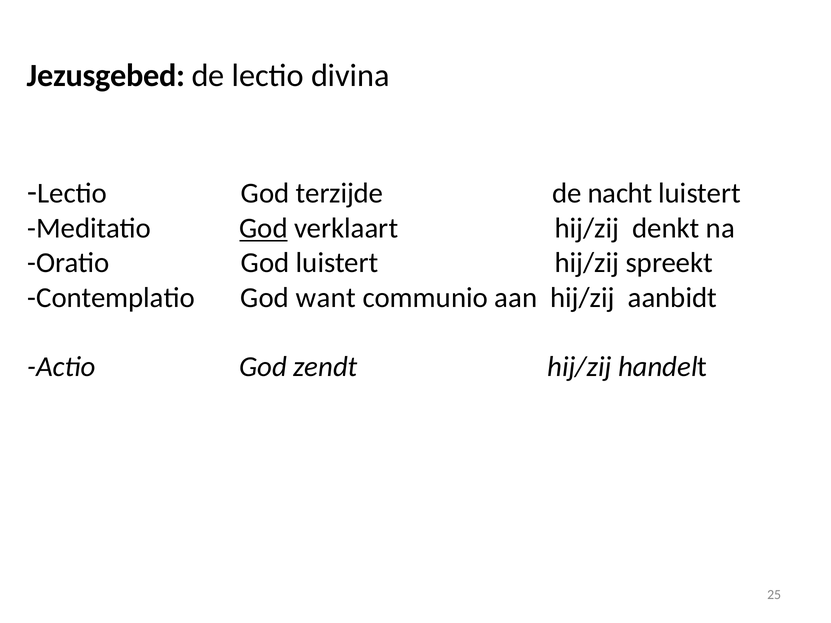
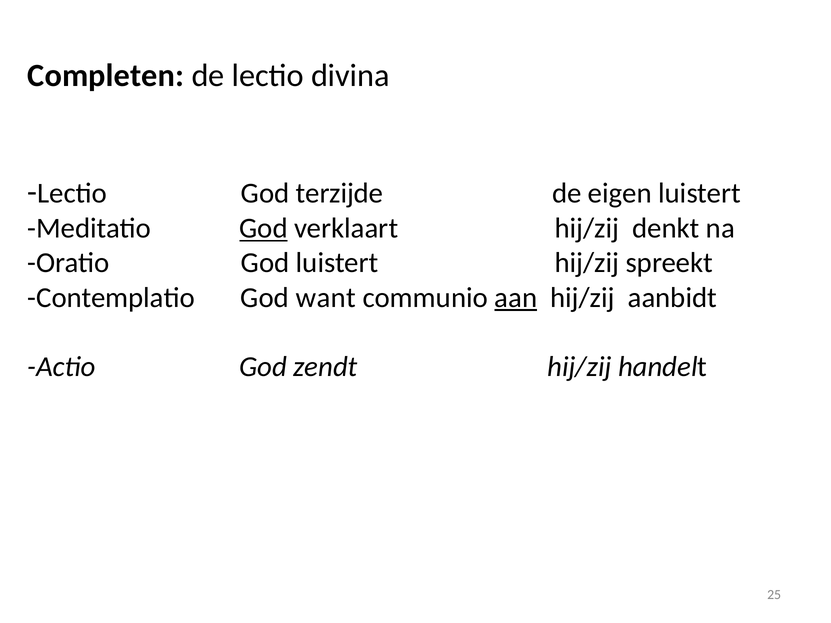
Jezusgebed: Jezusgebed -> Completen (106, 76)
nacht: nacht -> eigen (620, 193)
aan underline: none -> present (516, 298)
